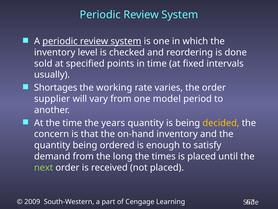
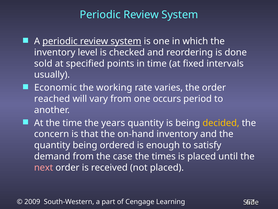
Shortages: Shortages -> Economic (56, 87)
supplier: supplier -> reached (52, 99)
model: model -> occurs (167, 99)
long: long -> case (123, 156)
next colour: light green -> pink (44, 167)
